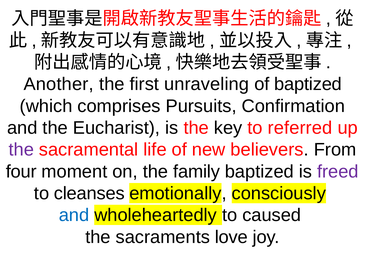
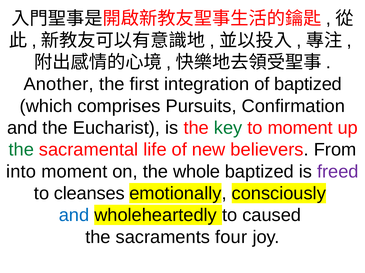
unraveling: unraveling -> integration (207, 84)
key colour: black -> green (228, 128)
to referred: referred -> moment (300, 128)
the colour: purple -> green (21, 150)
four: four -> into (21, 172)
family: family -> whole (197, 172)
love: love -> four (231, 238)
